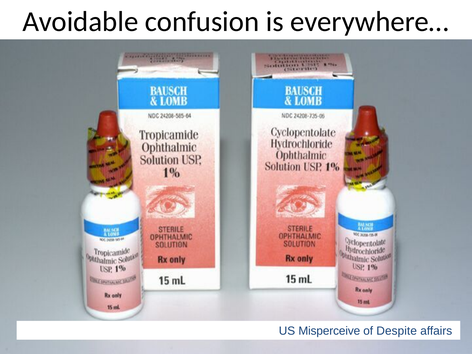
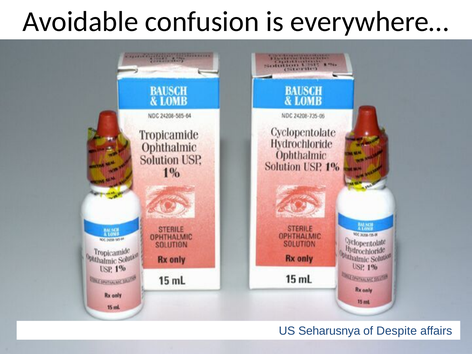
Misperceive: Misperceive -> Seharusnya (329, 331)
